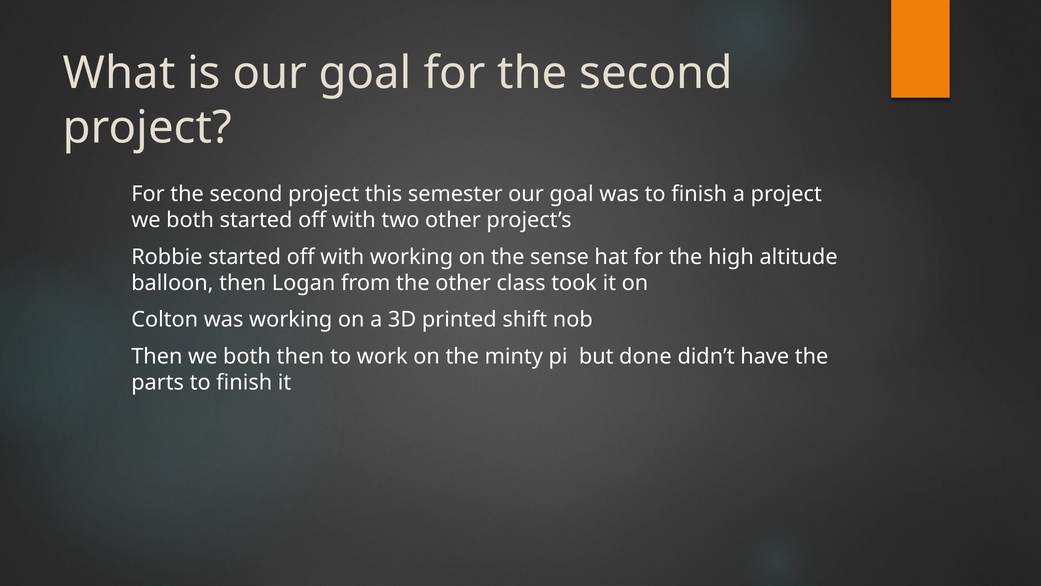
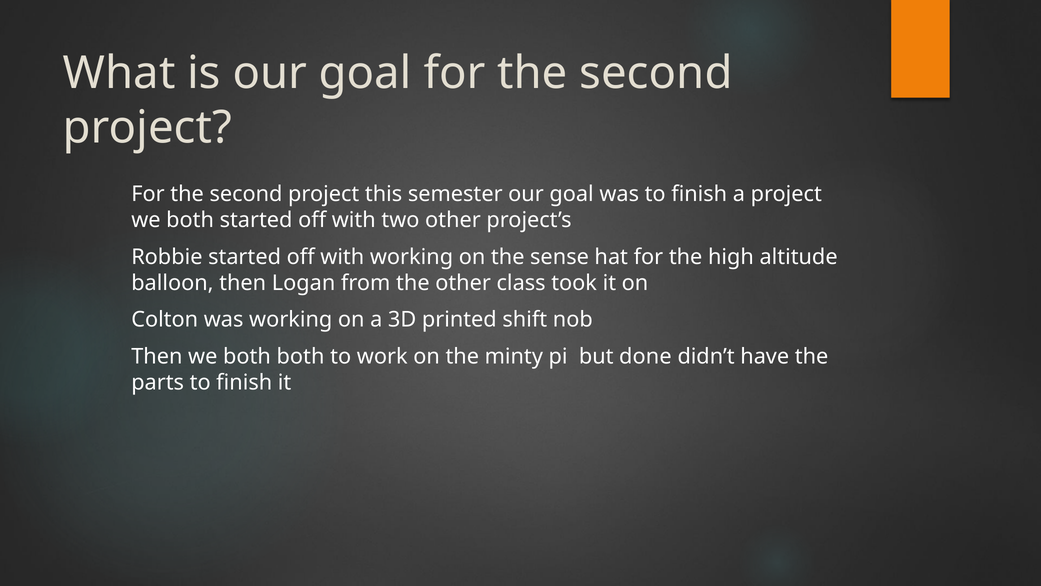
both then: then -> both (300, 356)
